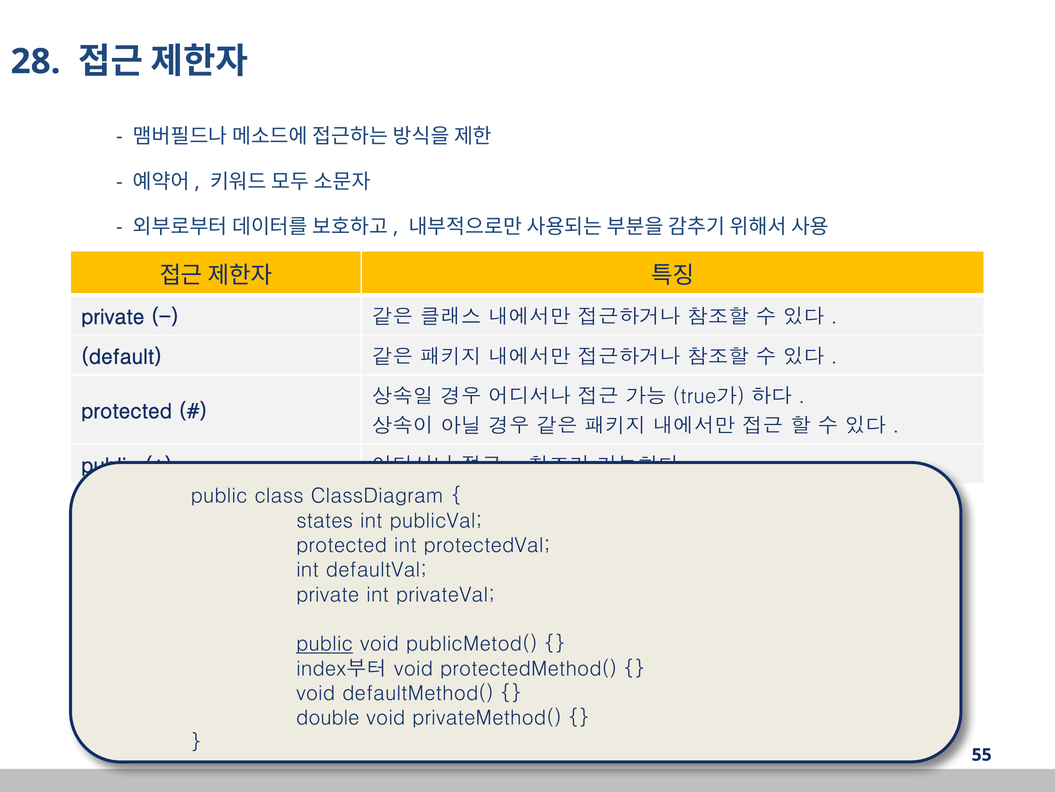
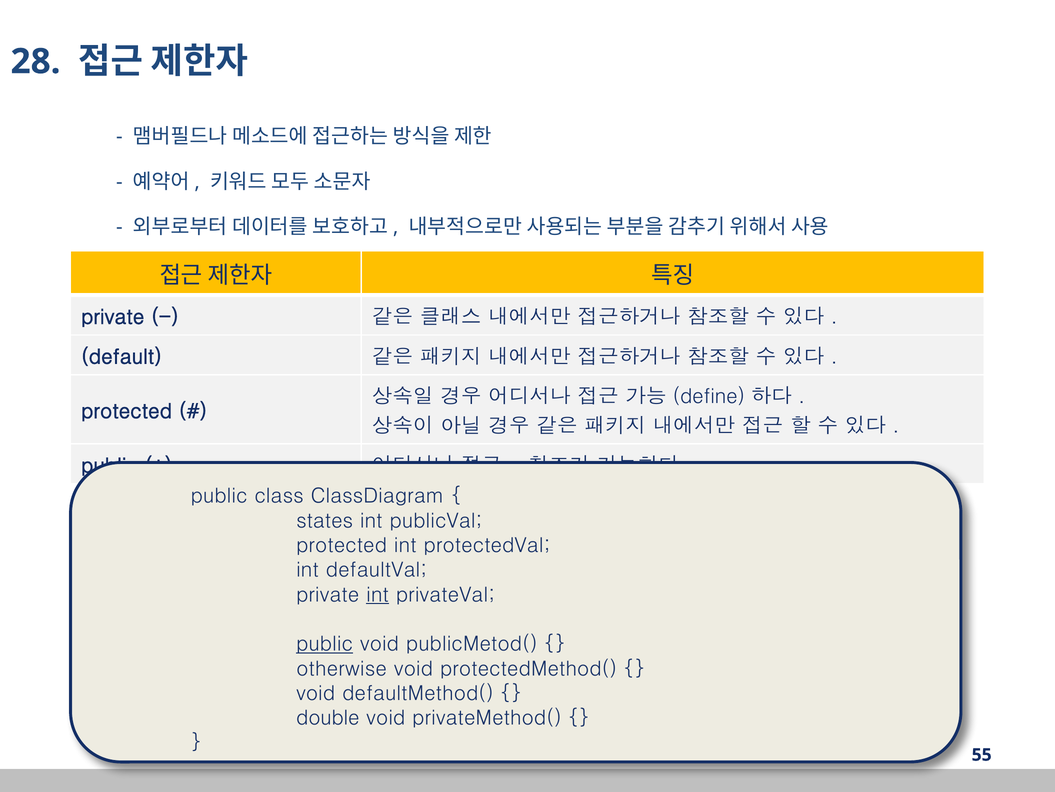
true가: true가 -> define (709, 396)
int underline: none -> present (378, 594)
index부터: index부터 -> otherwise (342, 668)
